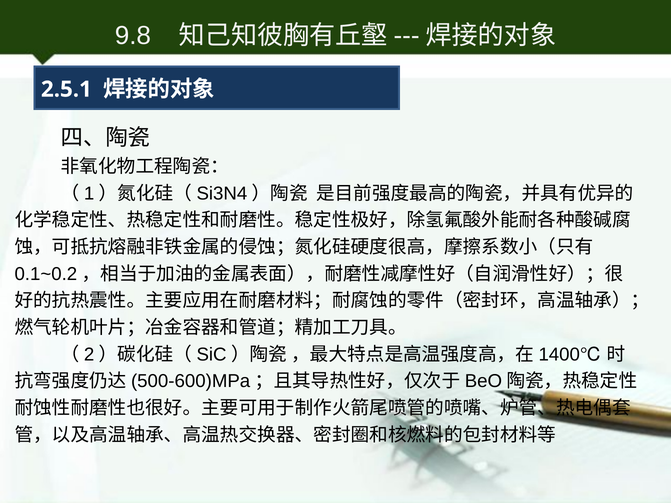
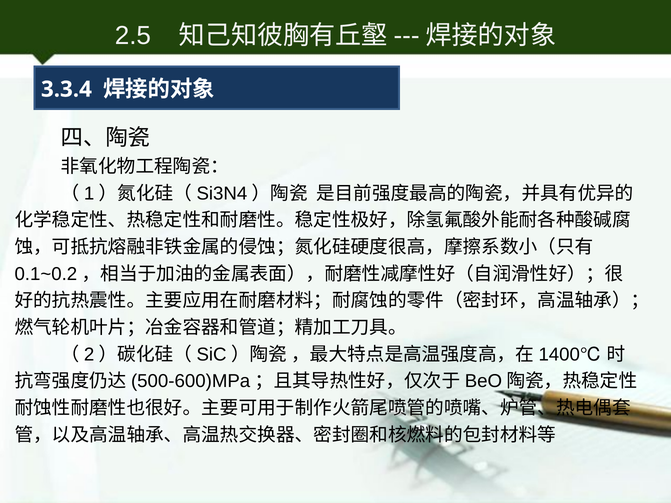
9.8: 9.8 -> 2.5 (133, 36)
2.5.1: 2.5.1 -> 3.3.4 (66, 89)
